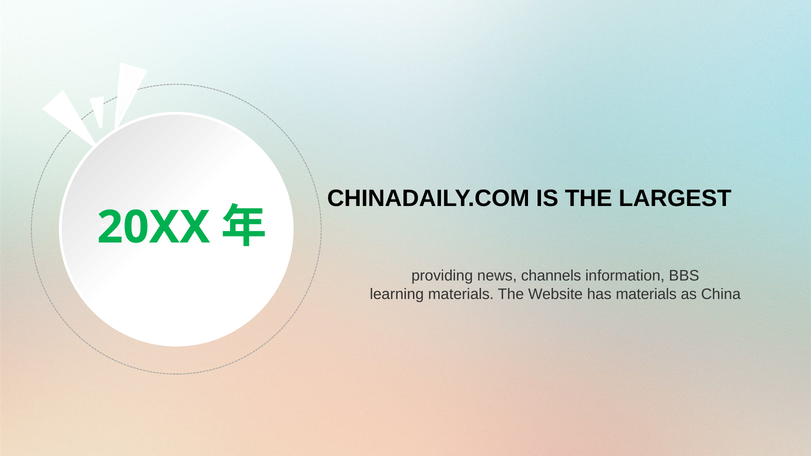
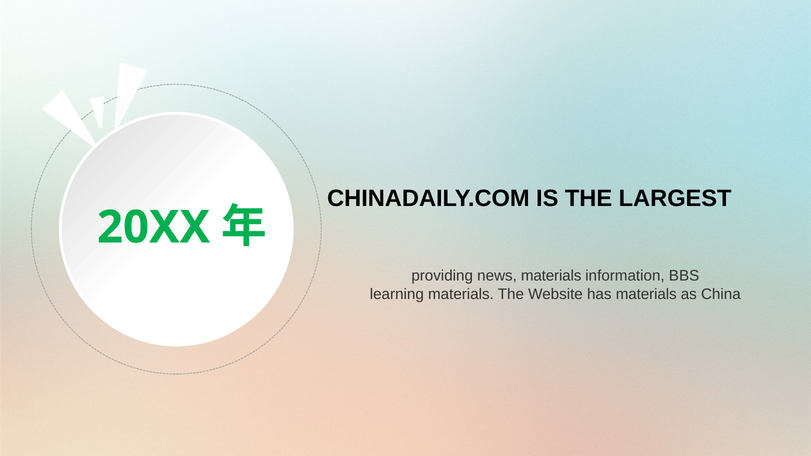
news channels: channels -> materials (551, 276)
